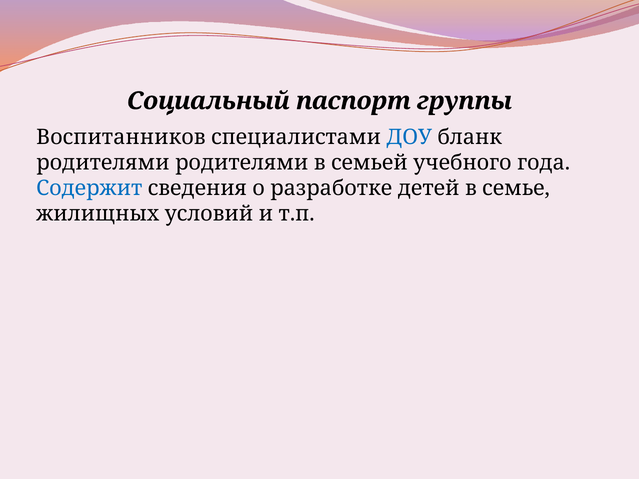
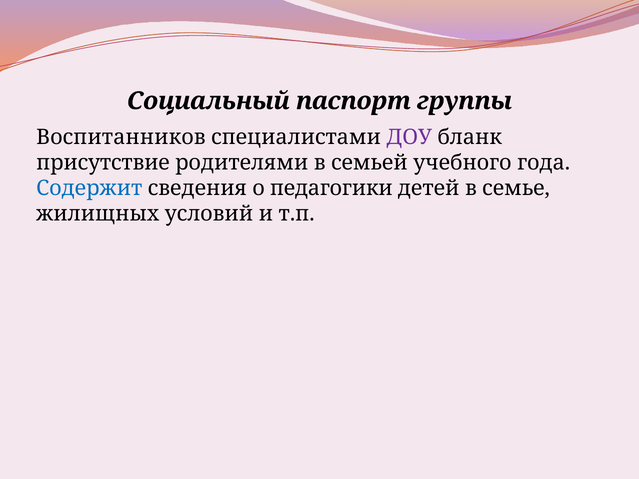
ДОУ colour: blue -> purple (409, 137)
родителями: родителями -> присутствие (103, 163)
разработке: разработке -> педагогики (331, 188)
